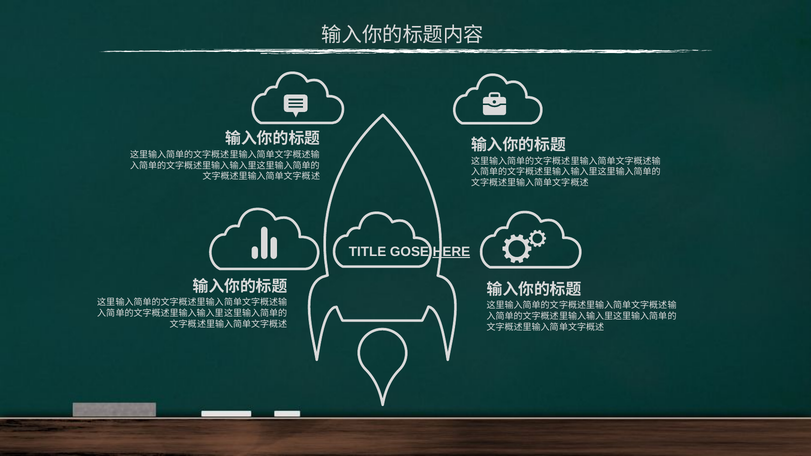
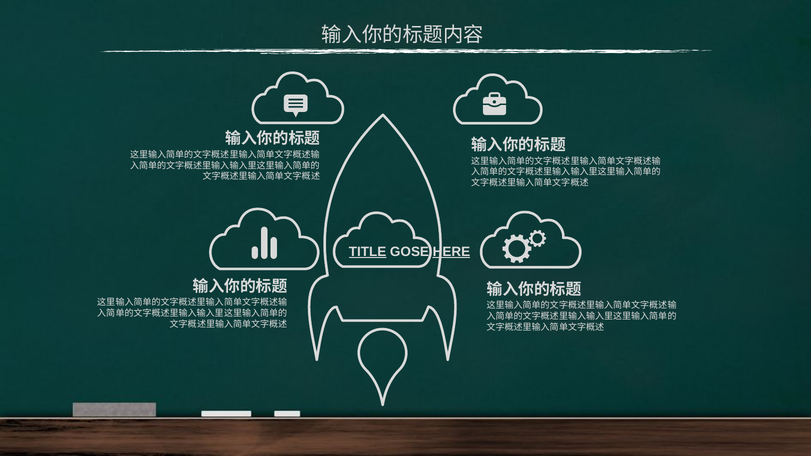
TITLE underline: none -> present (368, 252)
